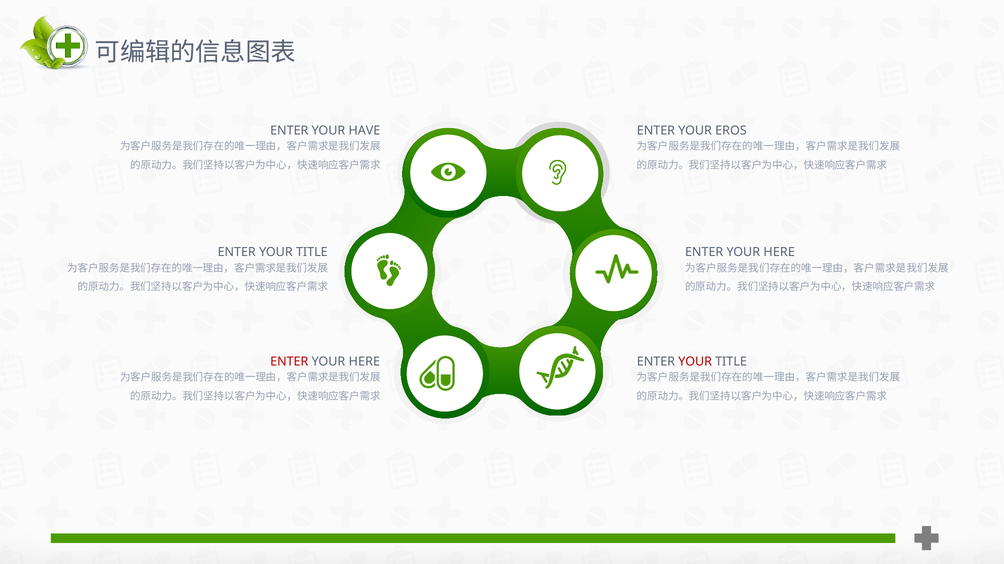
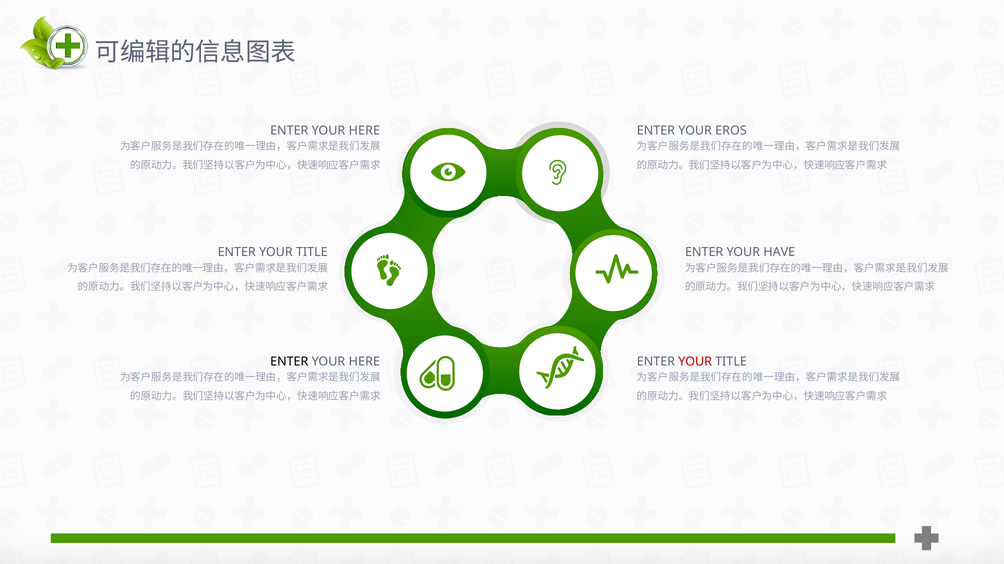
HAVE: HAVE -> HERE (364, 131)
HERE: HERE -> HAVE (779, 253)
ENTER colour: red -> black (289, 362)
